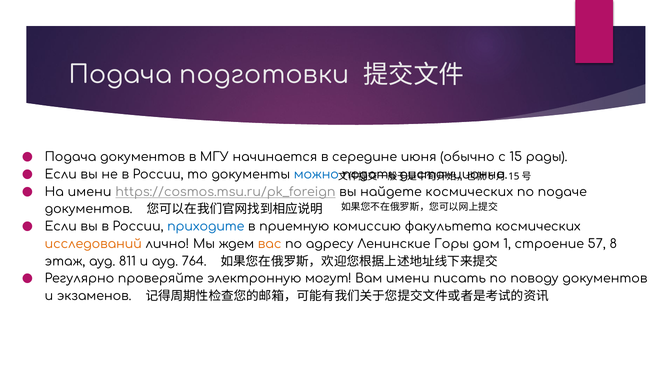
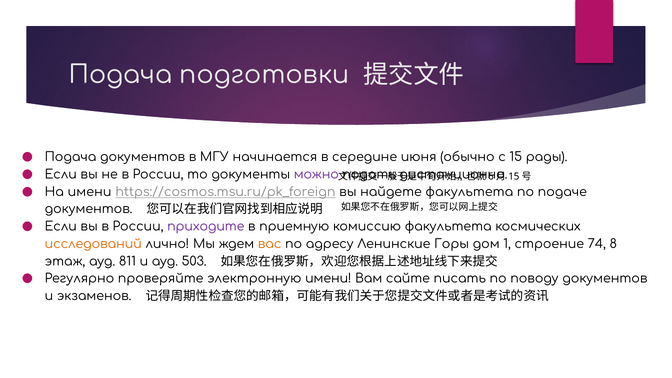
можно colour: blue -> purple (316, 174)
найдете космических: космических -> факультета (469, 192)
приходите colour: blue -> purple (206, 227)
57: 57 -> 74 (597, 244)
764: 764 -> 503 (194, 261)
электронную могут: могут -> имени (328, 279)
Вам имени: имени -> сайте (408, 279)
